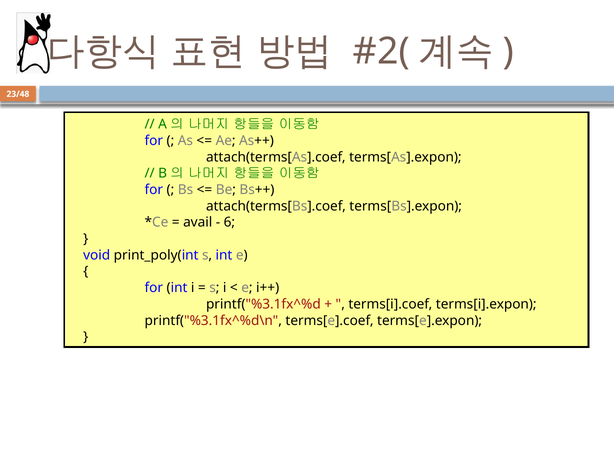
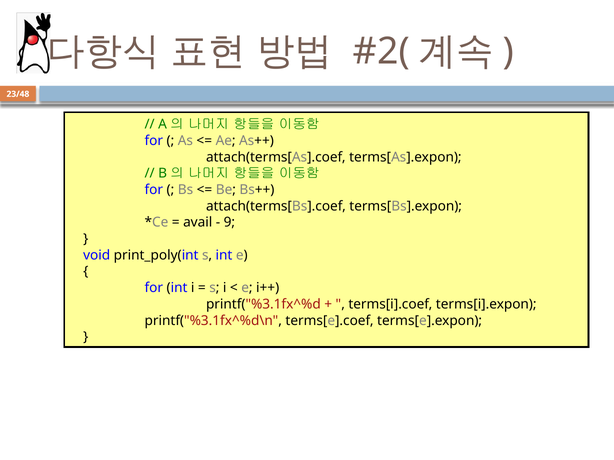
6: 6 -> 9 (229, 223)
